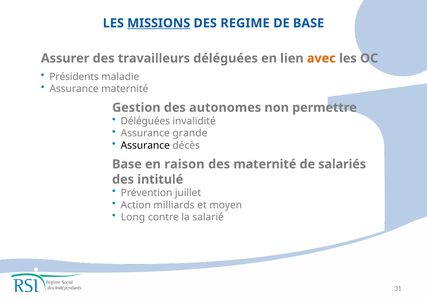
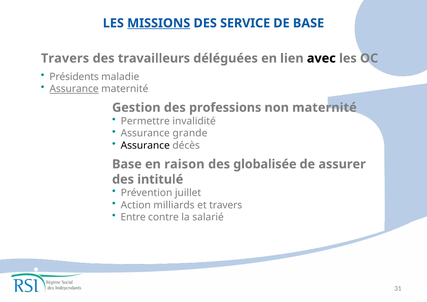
REGIME: REGIME -> SERVICE (245, 23)
Assurer: Assurer -> Travers (65, 58)
avec colour: orange -> black (321, 58)
Assurance underline: none -> present (74, 89)
autonomes: autonomes -> professions (225, 108)
non permettre: permettre -> maternité (324, 108)
Déléguées: Déléguées -> Permettre (145, 121)
des maternité: maternité -> globalisée (265, 164)
salariés: salariés -> assurer (342, 164)
et moyen: moyen -> travers (226, 205)
Long: Long -> Entre (133, 217)
